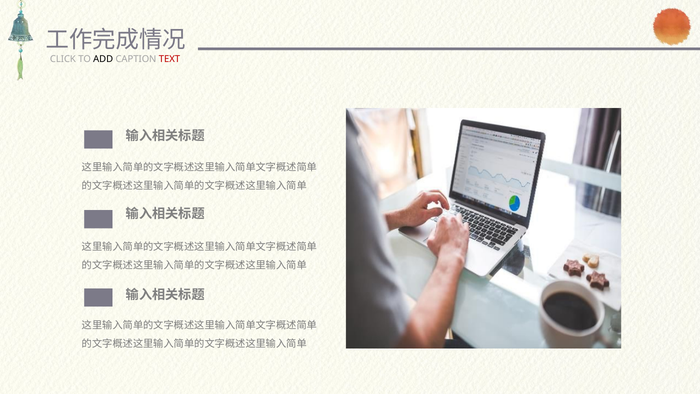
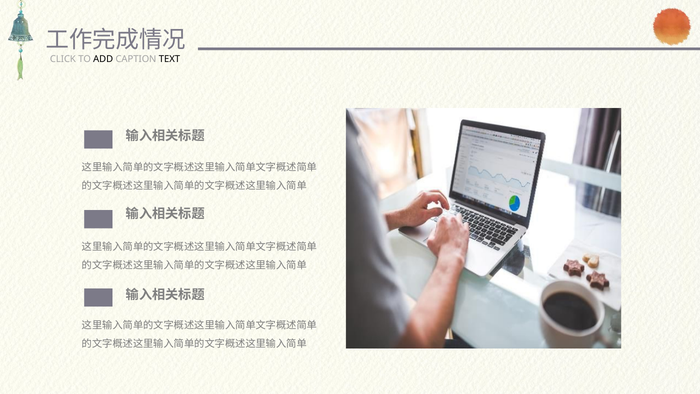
TEXT colour: red -> black (169, 59)
